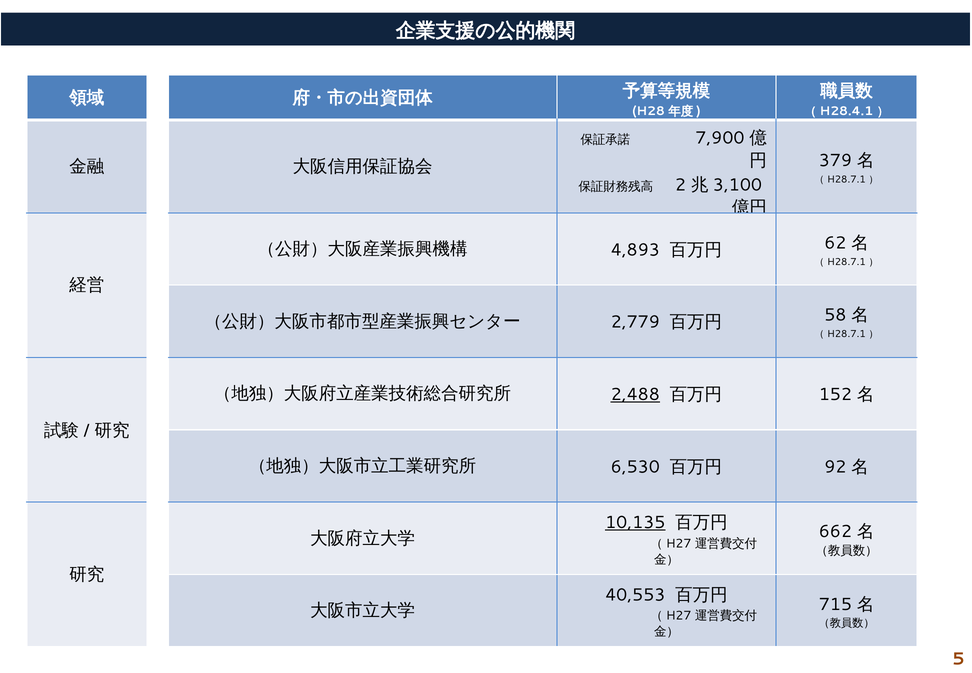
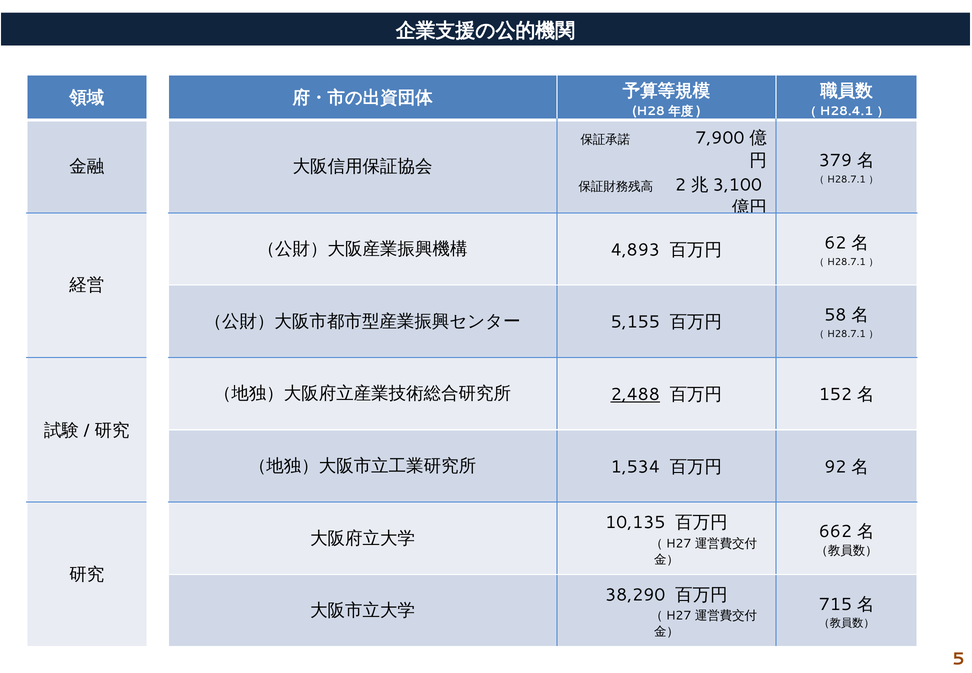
2,779: 2,779 -> 5,155 (635, 322)
6,530: 6,530 -> 1,534 (635, 467)
10,135 underline: present -> none (635, 522)
40,553: 40,553 -> 38,290 (635, 595)
